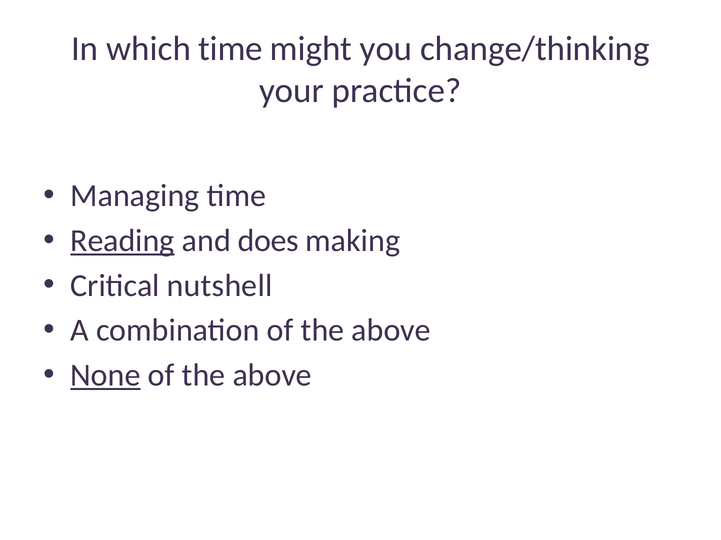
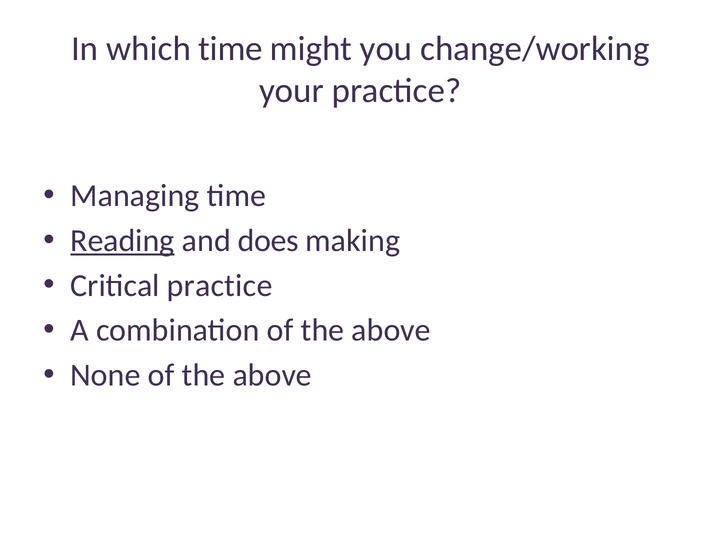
change/thinking: change/thinking -> change/working (535, 49)
Critical nutshell: nutshell -> practice (220, 286)
None underline: present -> none (105, 376)
